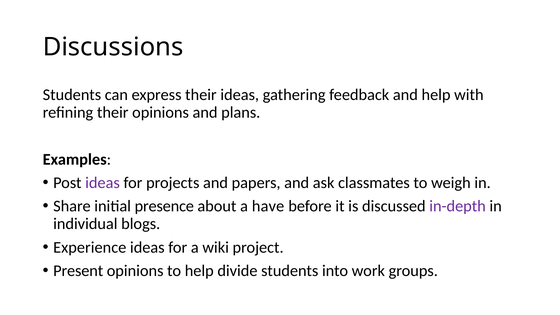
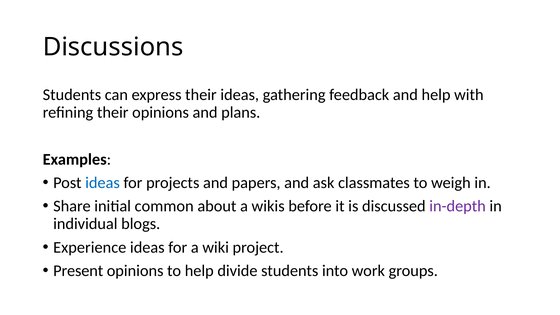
ideas colour: purple -> blue (102, 183)
presence: presence -> common (164, 206)
have: have -> wikis (268, 206)
